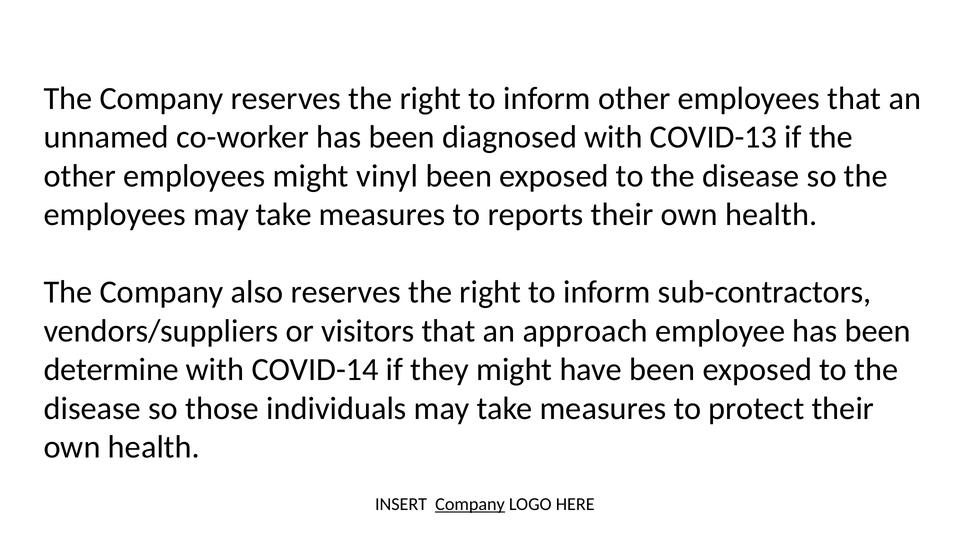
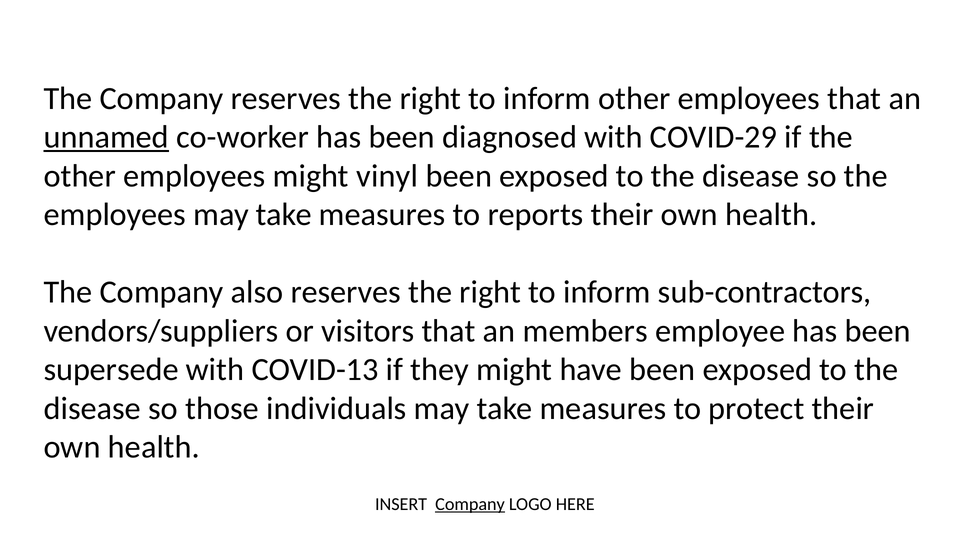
unnamed underline: none -> present (106, 137)
COVID-13: COVID-13 -> COVID-29 (714, 137)
approach: approach -> members (585, 331)
determine: determine -> supersede (111, 370)
COVID-14: COVID-14 -> COVID-13 (315, 370)
